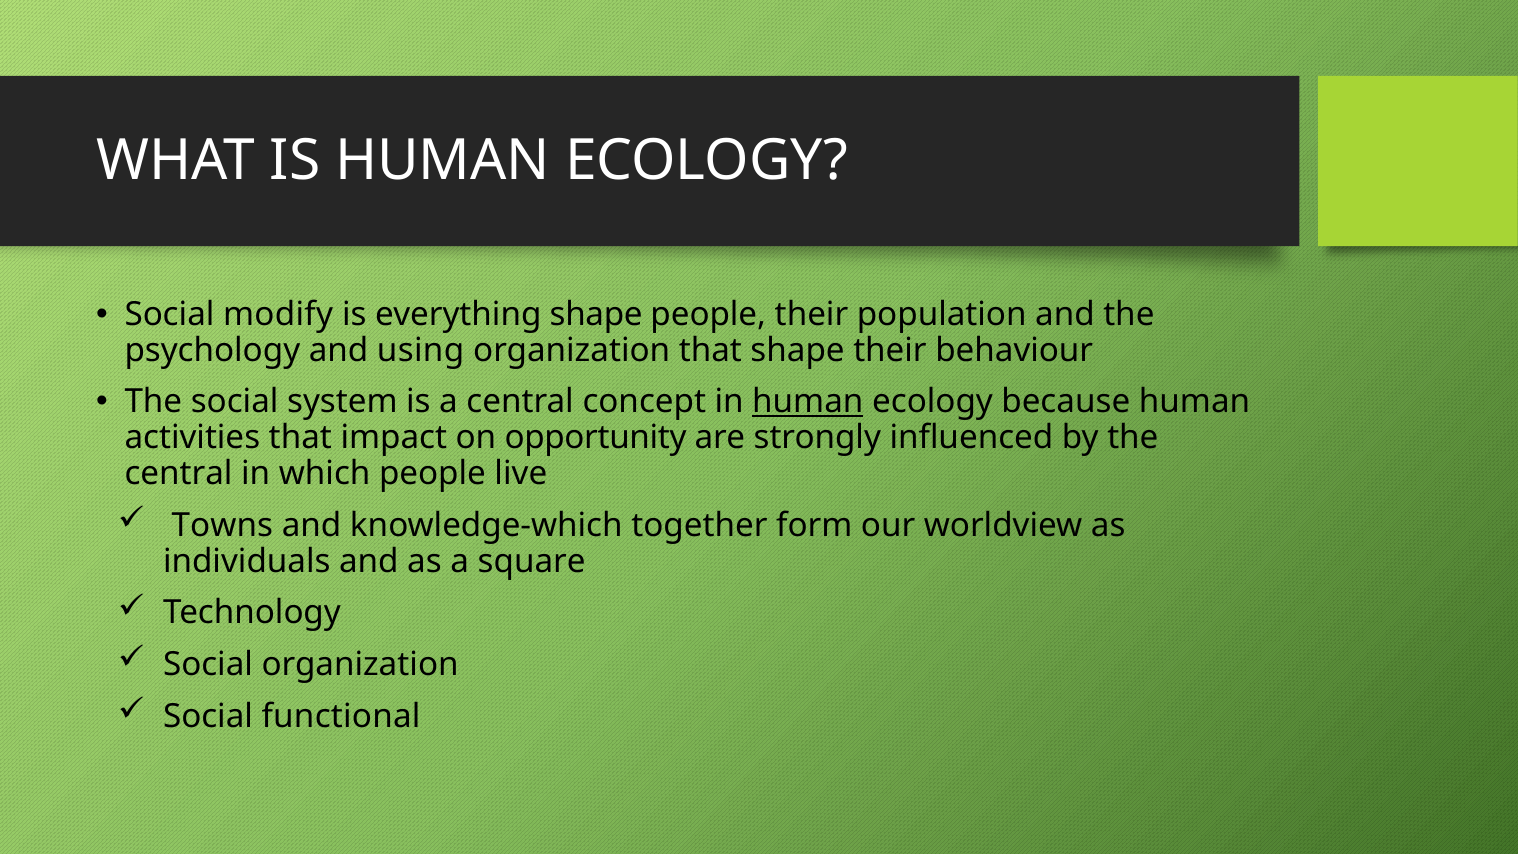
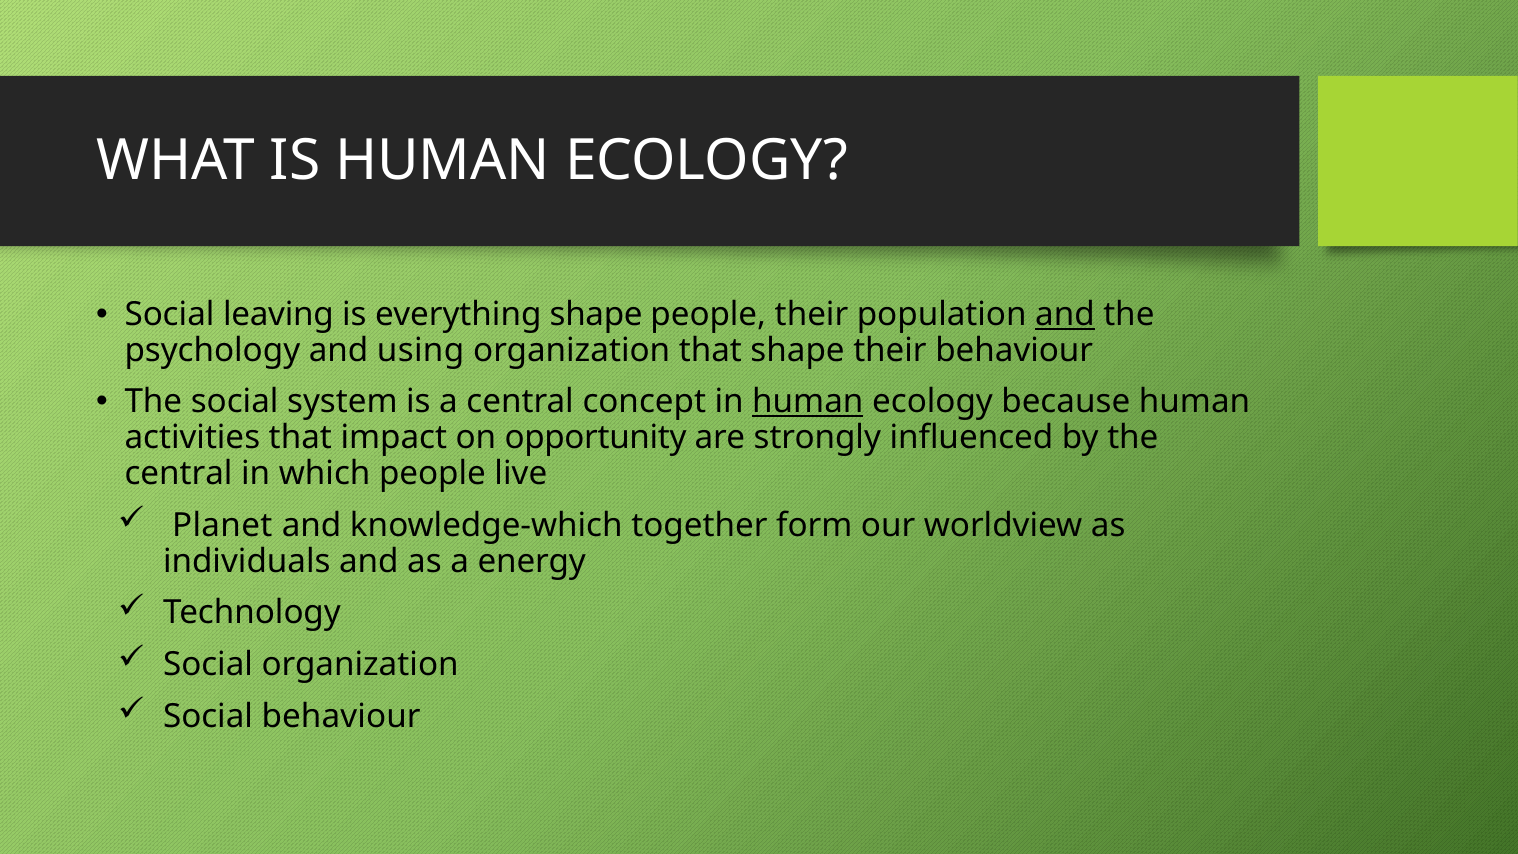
modify: modify -> leaving (278, 314)
and underline: none -> present (1065, 314)
Towns: Towns -> Planet (222, 525)
square: square -> energy (532, 561)
Social functional: functional -> behaviour (341, 716)
